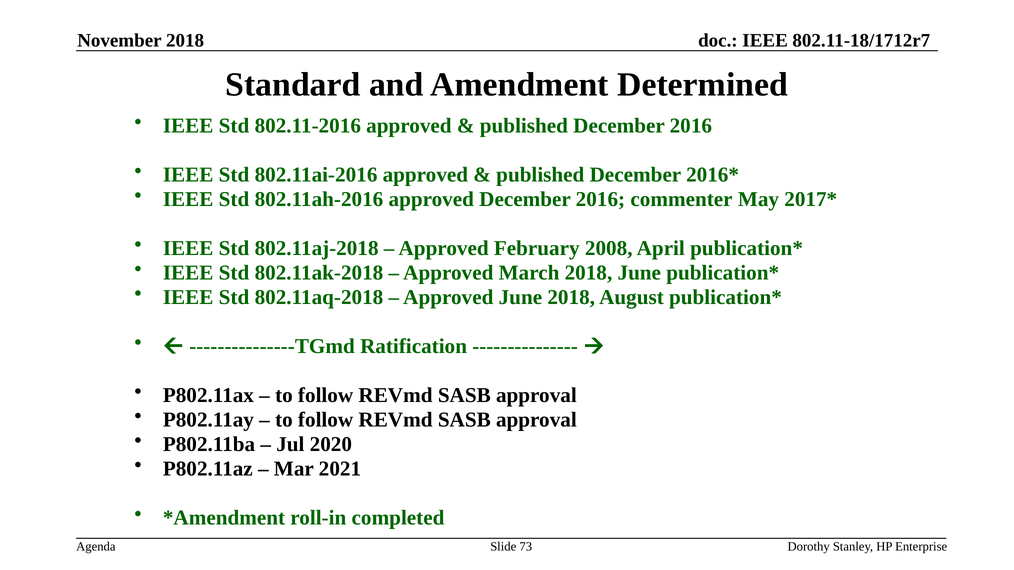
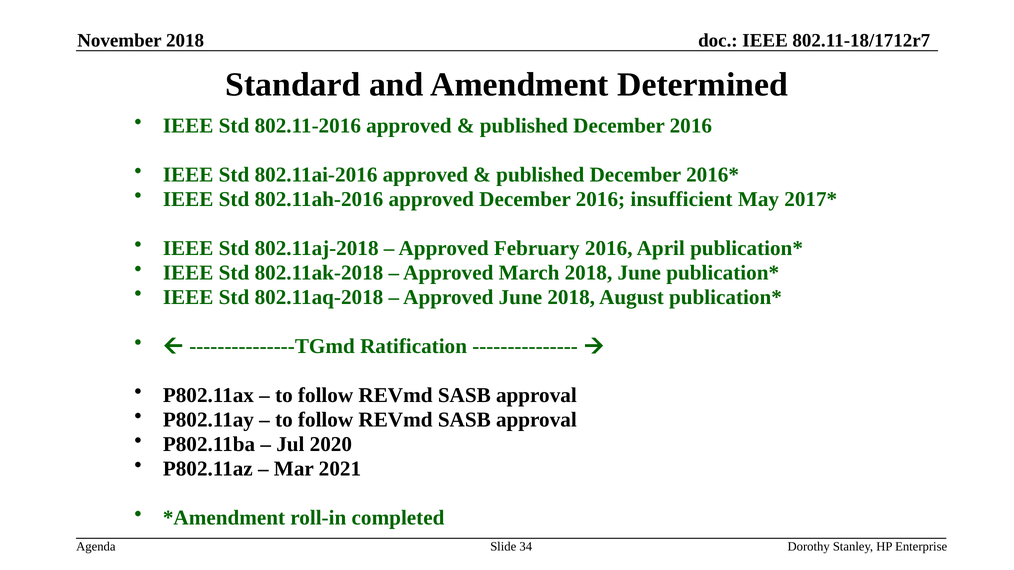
commenter: commenter -> insufficient (681, 199)
February 2008: 2008 -> 2016 (609, 248)
73: 73 -> 34 (526, 547)
